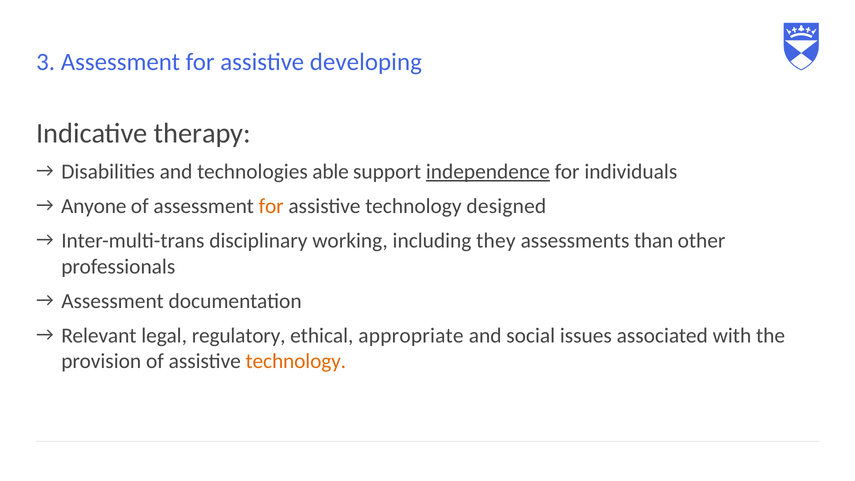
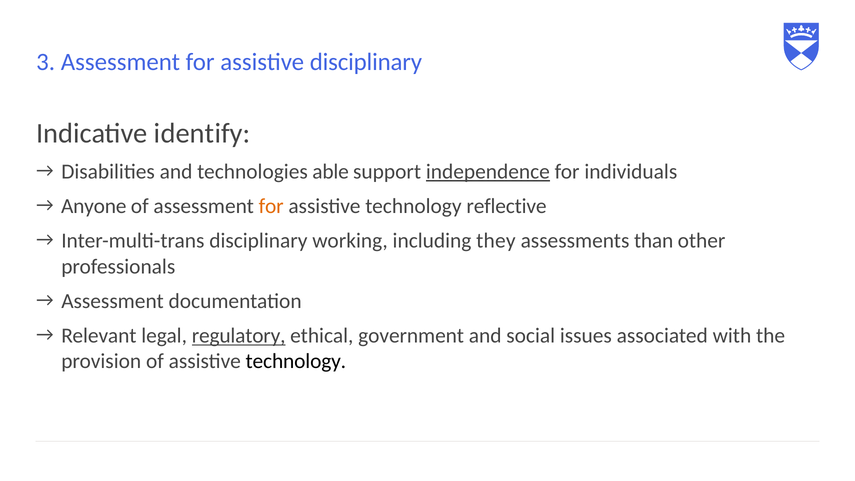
assistive developing: developing -> disciplinary (366, 62)
therapy: therapy -> identify (202, 133)
designed: designed -> reflective (507, 206)
regulatory underline: none -> present (239, 336)
appropriate: appropriate -> government (411, 336)
technology colour: orange -> black (296, 361)
